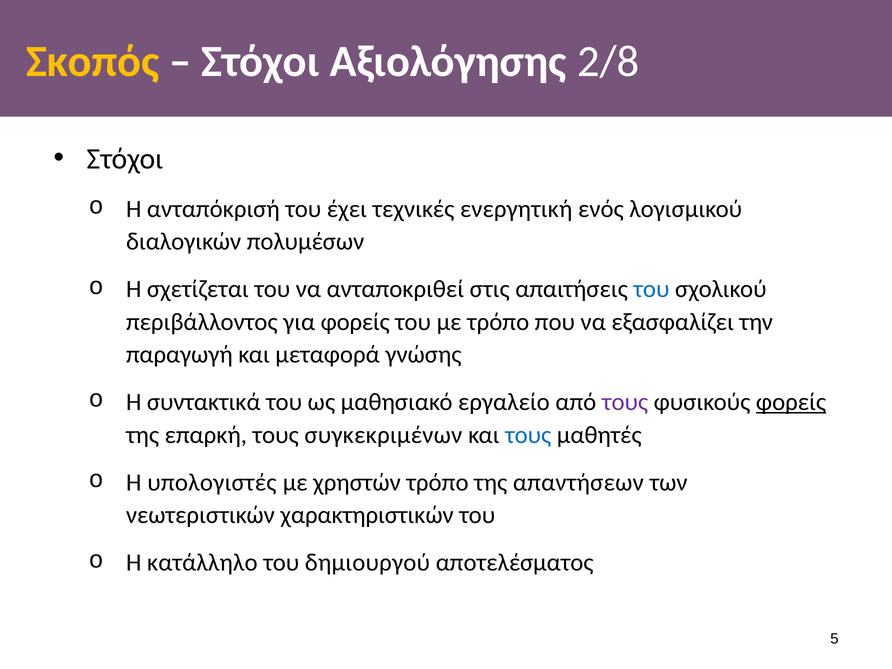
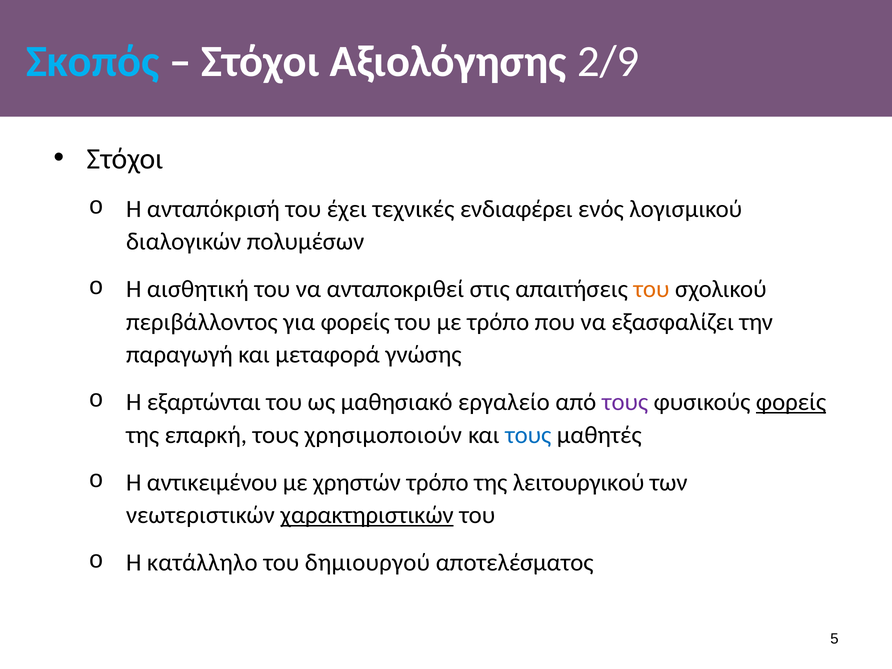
Σκοπός colour: yellow -> light blue (93, 61)
2/8: 2/8 -> 2/9 (608, 61)
ενεργητική: ενεργητική -> ενδιαφέρει (516, 209)
σχετίζεται: σχετίζεται -> αισθητική (198, 289)
του colour: blue -> orange (651, 289)
συντακτικά: συντακτικά -> εξαρτώνται (204, 402)
συγκεκριμένων: συγκεκριμένων -> χρησιμοποιούν (383, 435)
υπολογιστές: υπολογιστές -> αντικειμένου (212, 482)
απαντήσεων: απαντήσεων -> λειτουργικού (579, 482)
χαρακτηριστικών underline: none -> present (367, 515)
